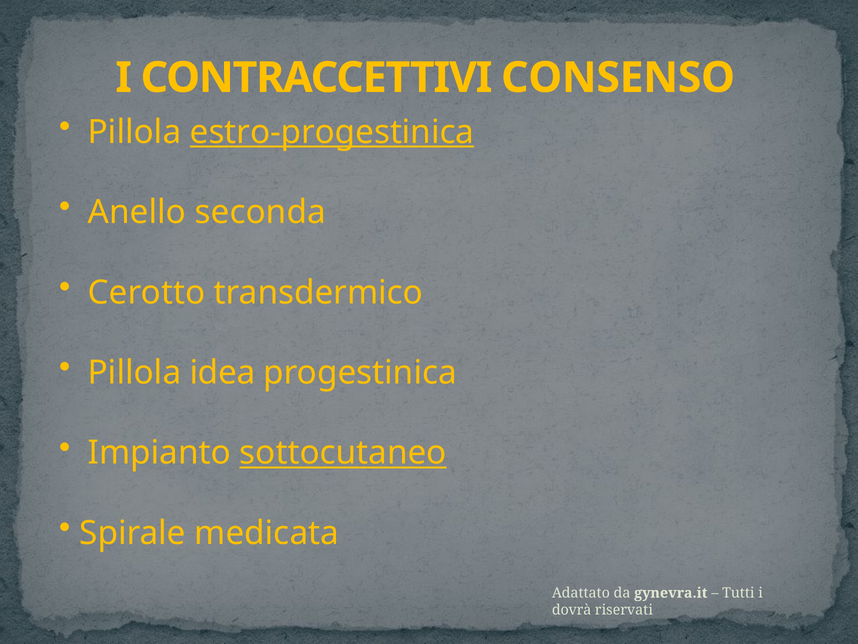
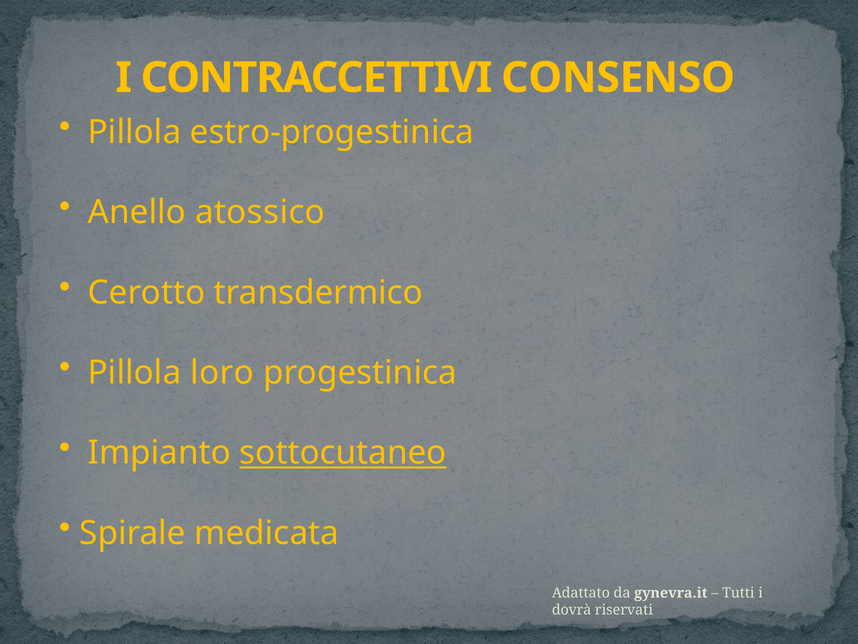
estro-progestinica underline: present -> none (332, 132)
seconda: seconda -> atossico (260, 212)
idea: idea -> loro (222, 372)
